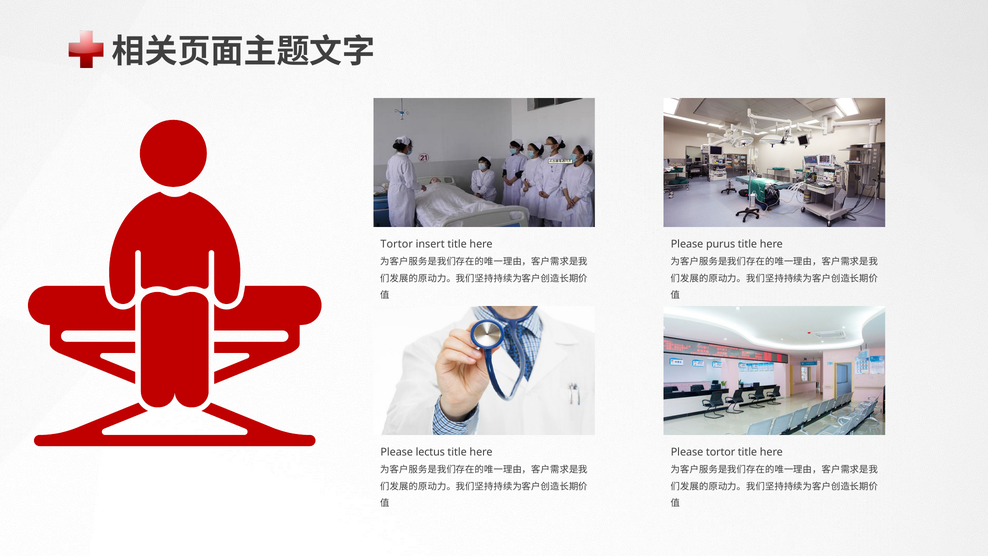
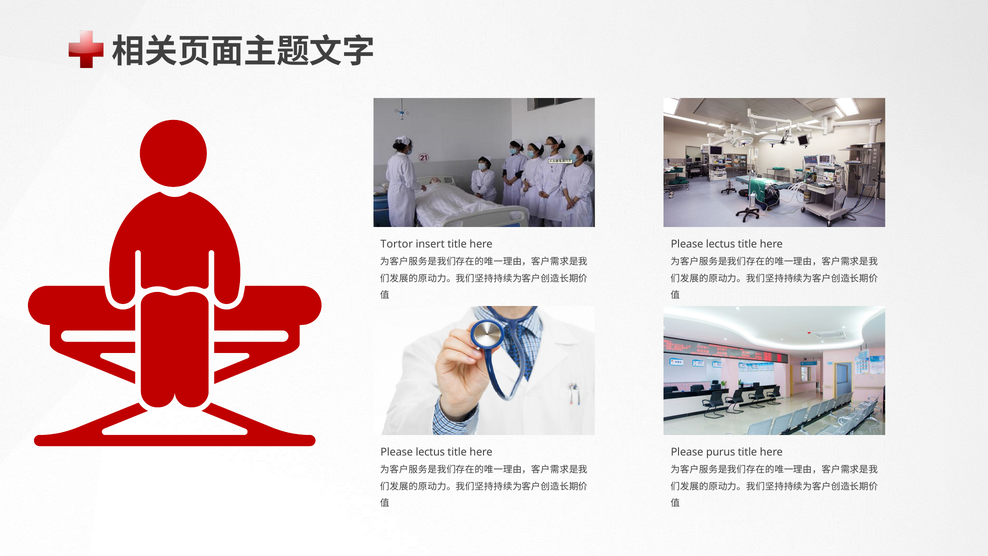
purus: purus -> lectus (721, 244)
Please tortor: tortor -> purus (721, 452)
